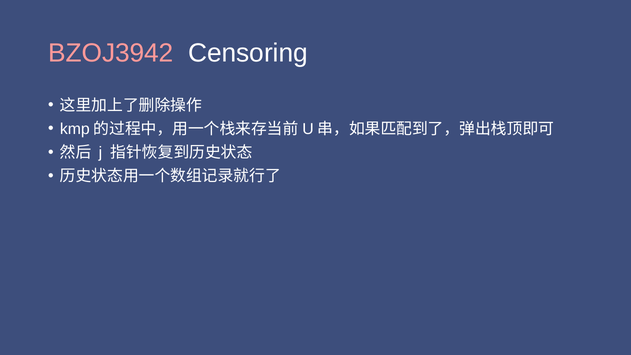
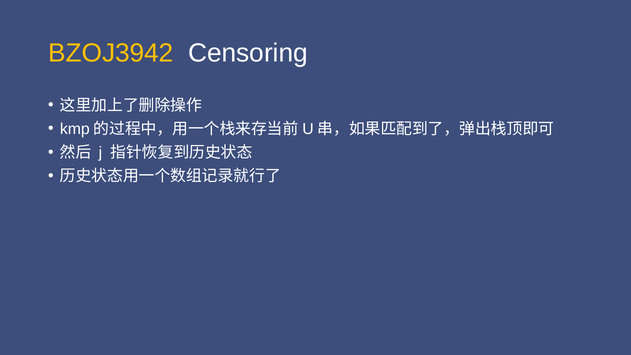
BZOJ3942 colour: pink -> yellow (111, 53)
